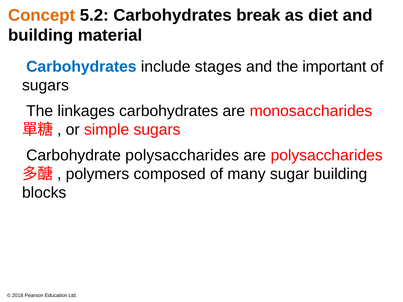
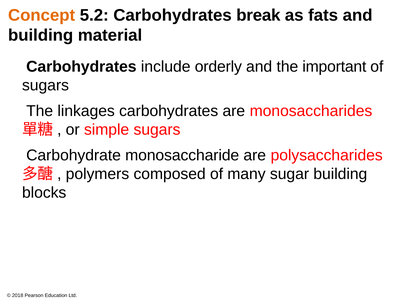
diet: diet -> fats (323, 15)
Carbohydrates colour: blue -> black (81, 67)
stages: stages -> orderly (218, 67)
Carbohydrate polysaccharides: polysaccharides -> monosaccharide (182, 155)
